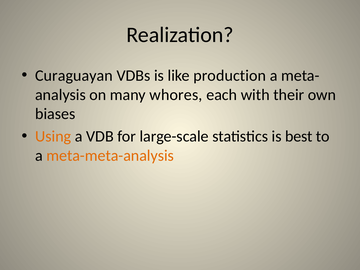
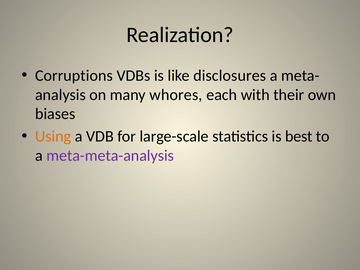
Curaguayan: Curaguayan -> Corruptions (74, 76)
production: production -> disclosures (230, 76)
meta-meta-analysis colour: orange -> purple (110, 156)
